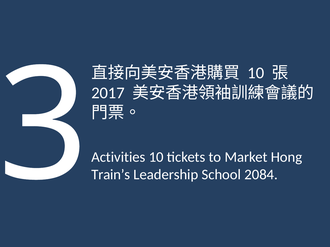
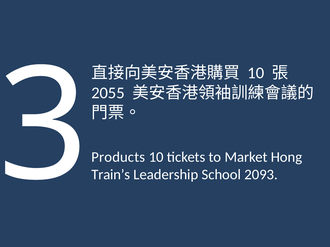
2017: 2017 -> 2055 (108, 93)
Activities: Activities -> Products (118, 157)
2084: 2084 -> 2093 (261, 175)
